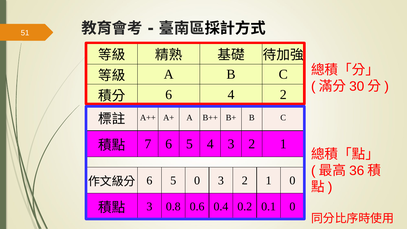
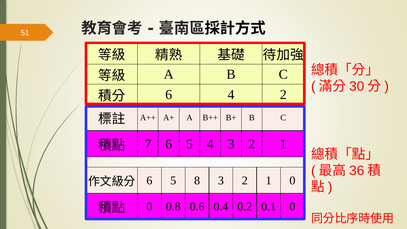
5 0: 0 -> 8 (197, 180)
3: 3 -> 0 (149, 206)
